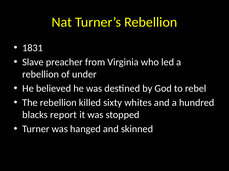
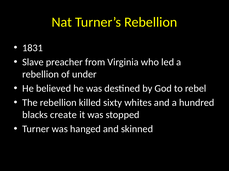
report: report -> create (63, 115)
